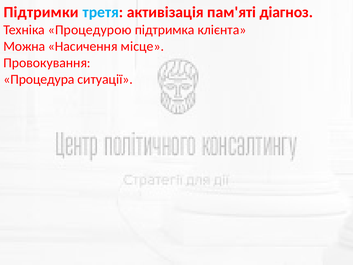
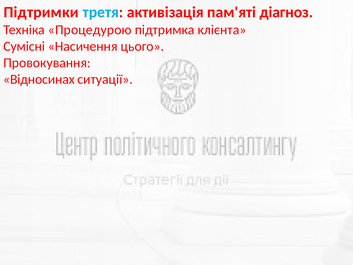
Можна: Можна -> Сумісні (24, 46)
місце: місце -> цього (142, 46)
Процедура: Процедура -> Відносинах (39, 79)
